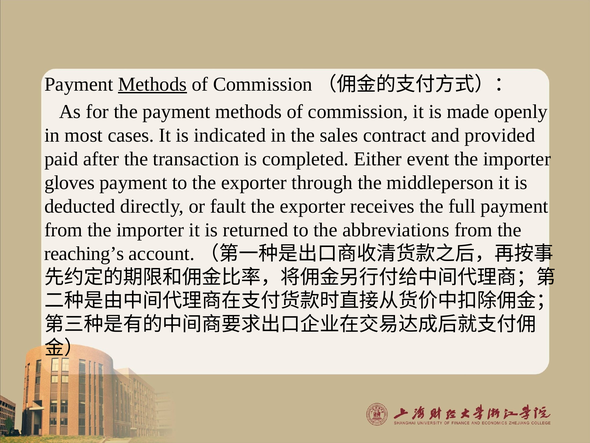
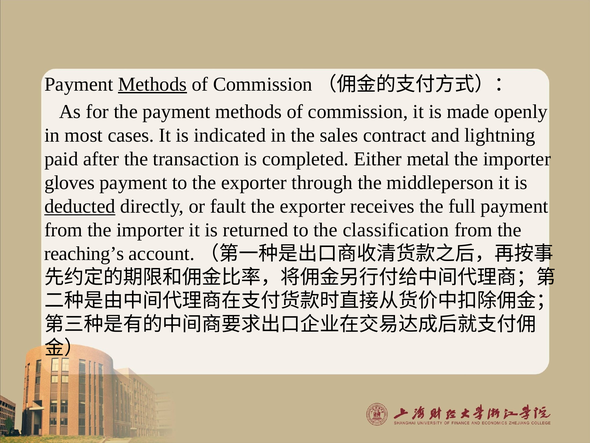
provided: provided -> lightning (500, 135)
event: event -> metal (428, 159)
deducted underline: none -> present (80, 206)
abbreviations: abbreviations -> classification (396, 230)
